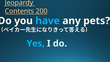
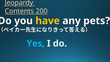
have colour: light blue -> yellow (48, 21)
